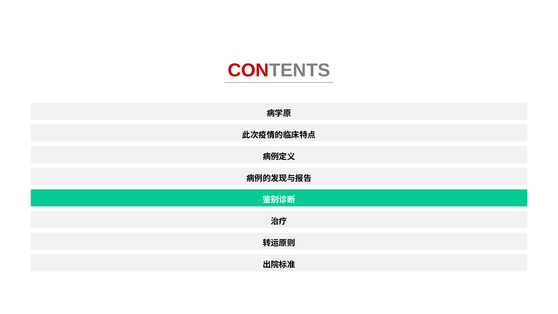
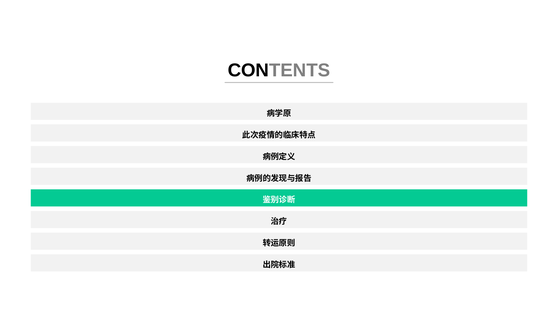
CON colour: red -> black (248, 70)
